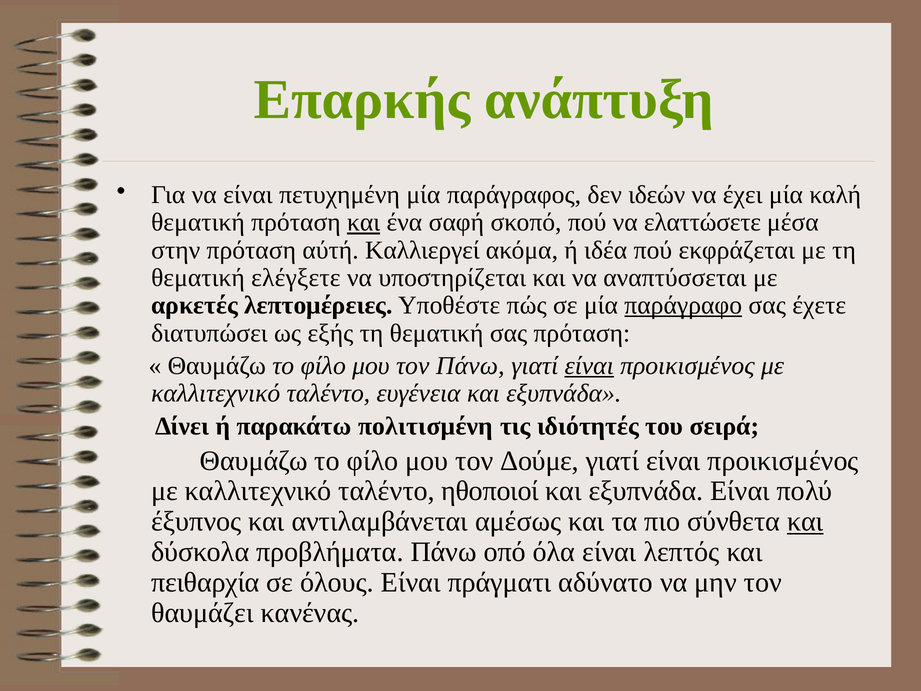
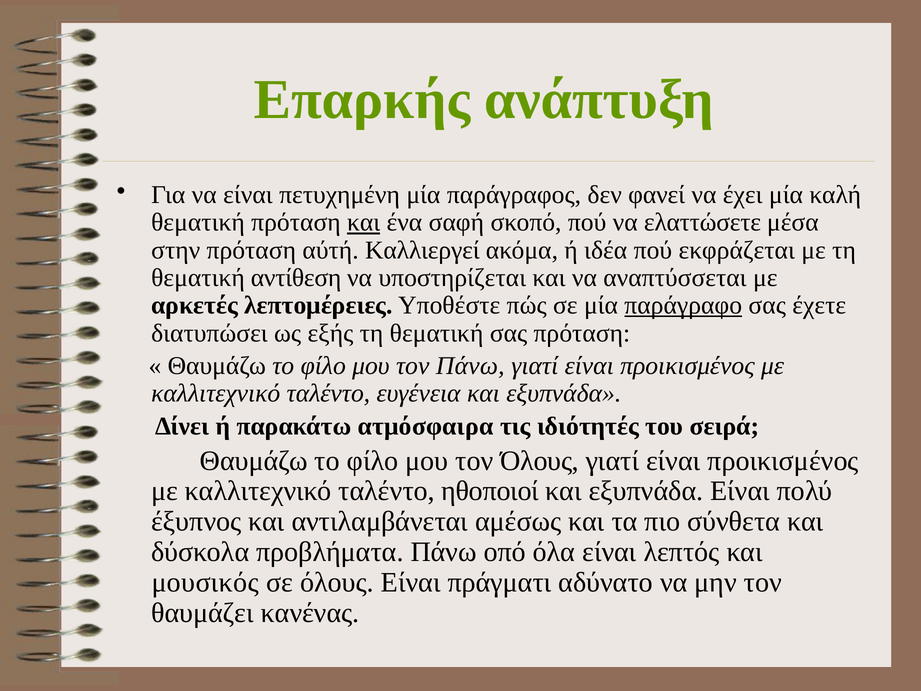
ιδεών: ιδεών -> φανεί (657, 195)
ελέγξετε: ελέγξετε -> αντίθεση (296, 278)
είναι underline: present -> none (589, 366)
πολιτισμένη: πολιτισμένη -> ατμόσφαιρα (426, 426)
τον Δούμε: Δούμε -> Όλους (540, 461)
και underline: present -> none (805, 521)
πειθαρχία: πειθαρχία -> μουσικός (205, 582)
